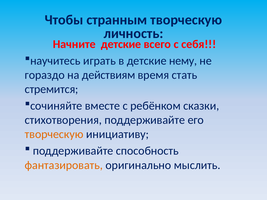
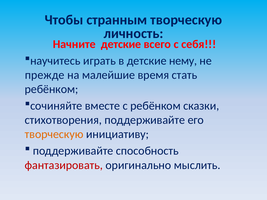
гораздо: гораздо -> прежде (45, 75)
действиям: действиям -> малейшие (109, 75)
стремится: стремится -> ребёнком (51, 89)
фантазировать colour: orange -> red (64, 165)
